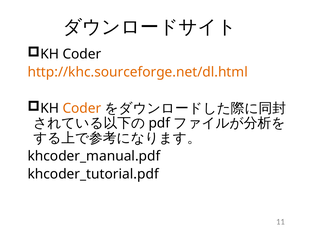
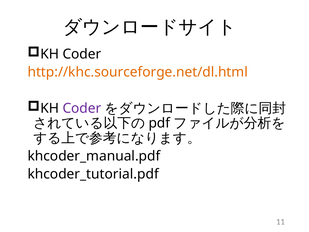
Coder colour: orange -> purple (82, 108)
